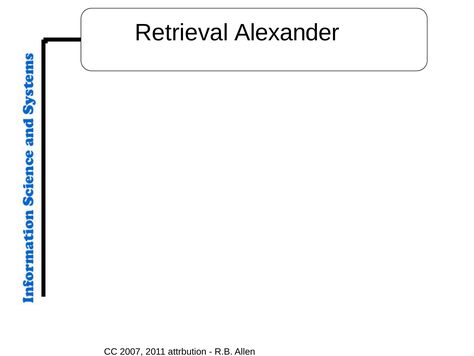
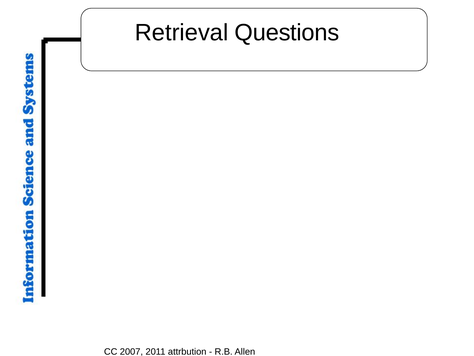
Alexander: Alexander -> Questions (287, 32)
